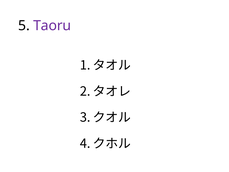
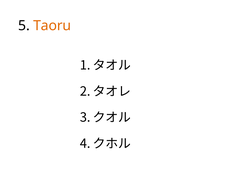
Taoru colour: purple -> orange (52, 26)
